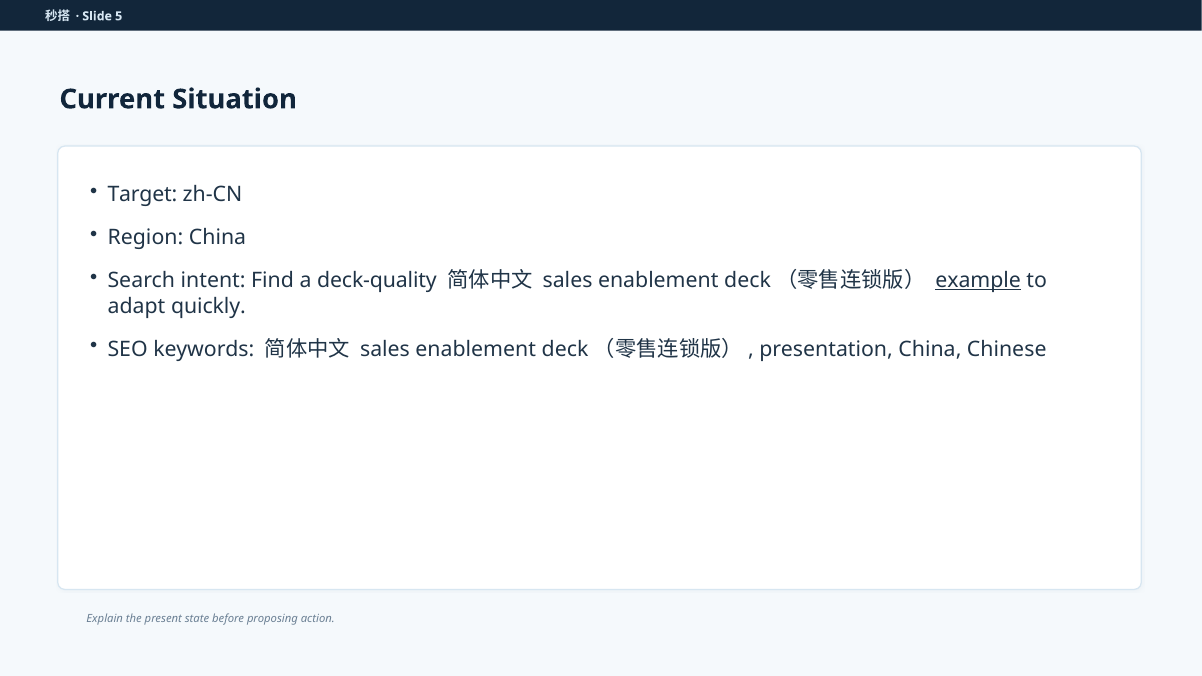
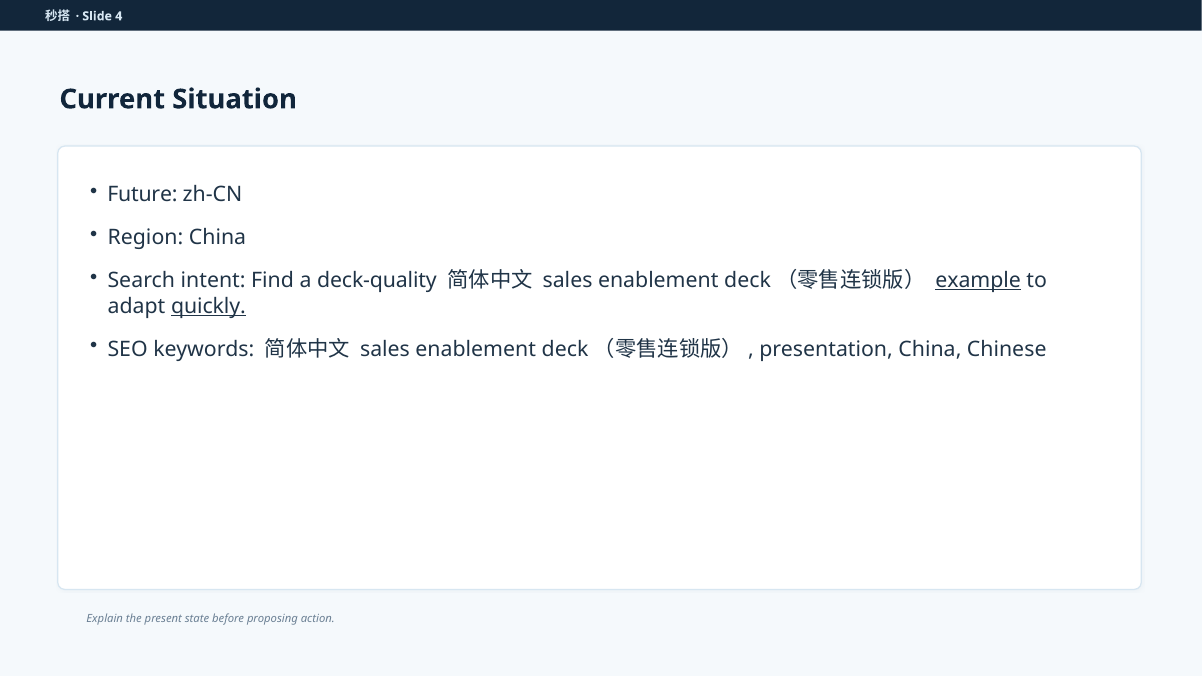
5: 5 -> 4 (119, 16)
Target: Target -> Future (142, 195)
quickly underline: none -> present (208, 306)
